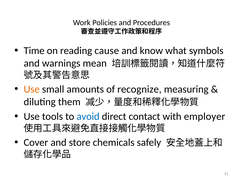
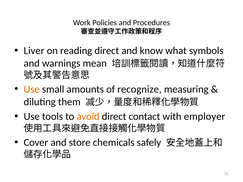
Time: Time -> Liver (34, 51)
reading cause: cause -> direct (107, 51)
avoid colour: blue -> orange (88, 117)
